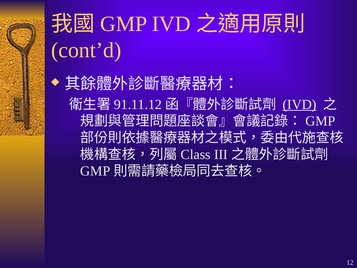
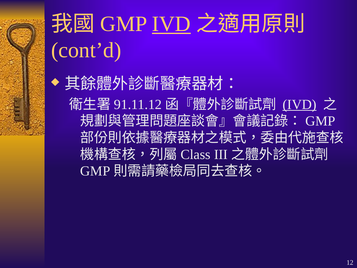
IVD underline: none -> present (171, 24)
